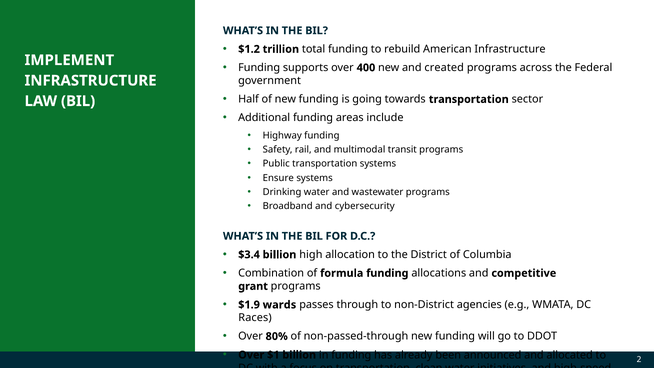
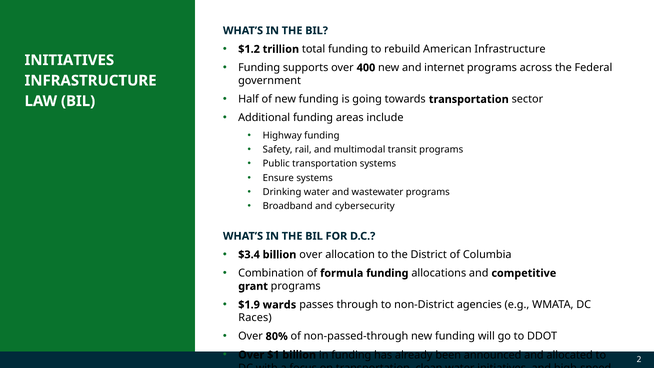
IMPLEMENT: IMPLEMENT -> INITIATIVES (69, 60)
and created: created -> internet (444, 68)
billion high: high -> over (311, 255)
